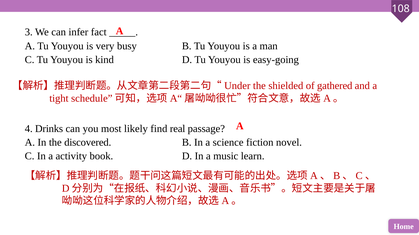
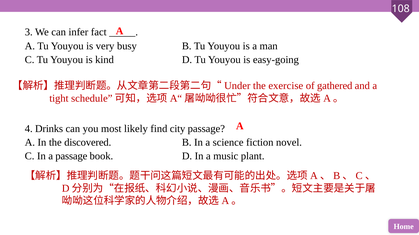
shielded: shielded -> exercise (286, 86)
real: real -> city (178, 129)
a activity: activity -> passage (71, 157)
learn: learn -> plant (253, 157)
